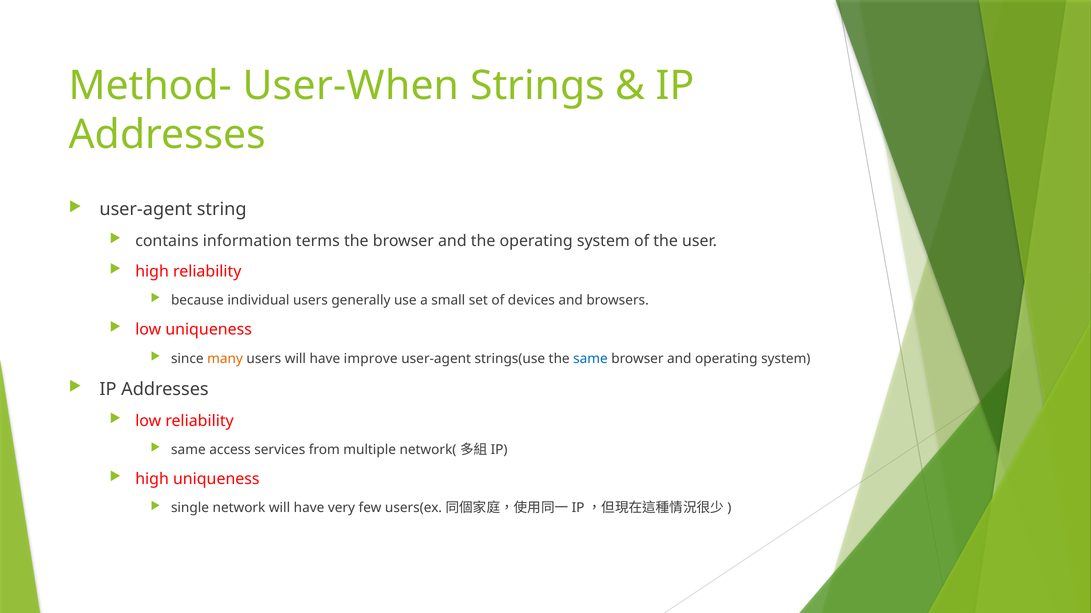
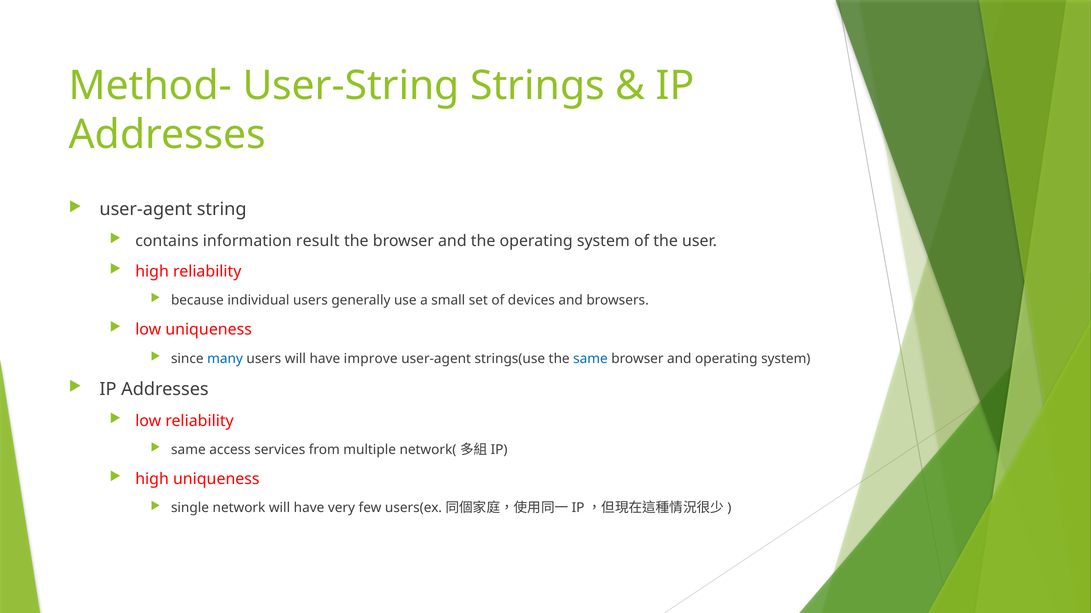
User-When: User-When -> User-String (351, 86)
terms: terms -> result (318, 241)
many colour: orange -> blue (225, 359)
